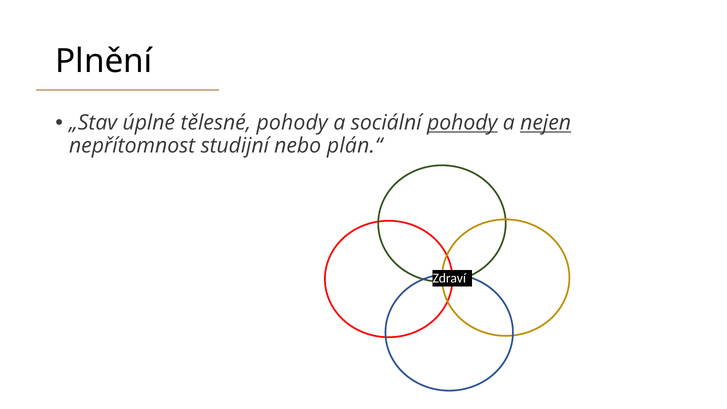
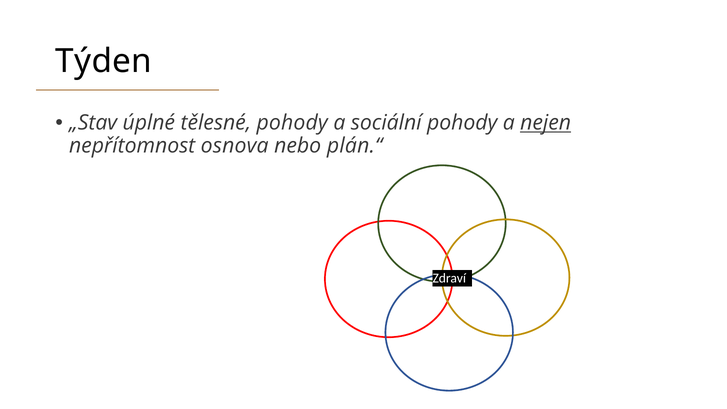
Plnění: Plnění -> Týden (104, 61)
pohody underline: present -> none (462, 123)
studijní: studijní -> osnova (235, 146)
